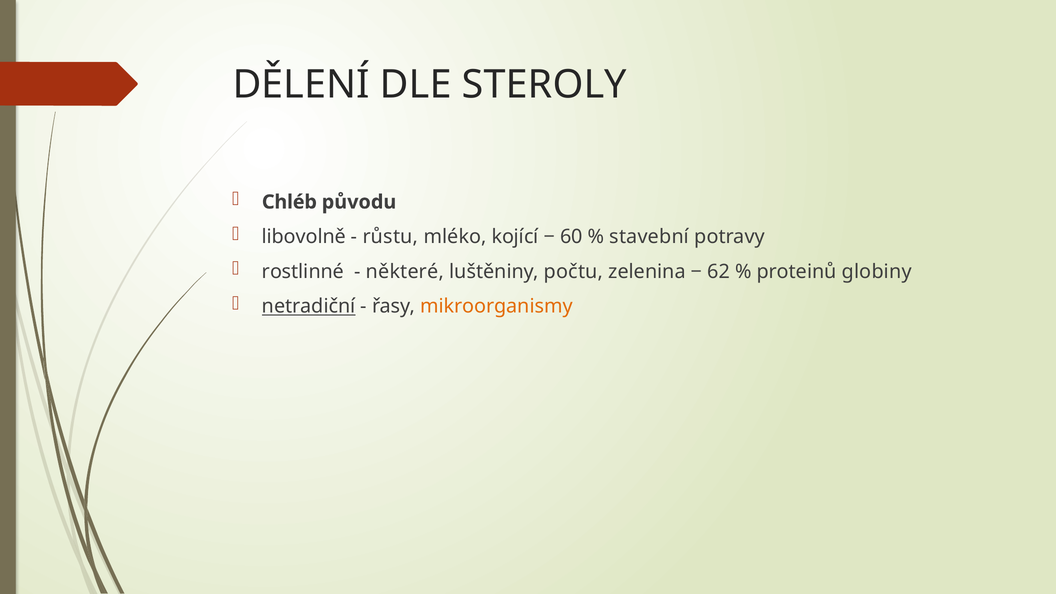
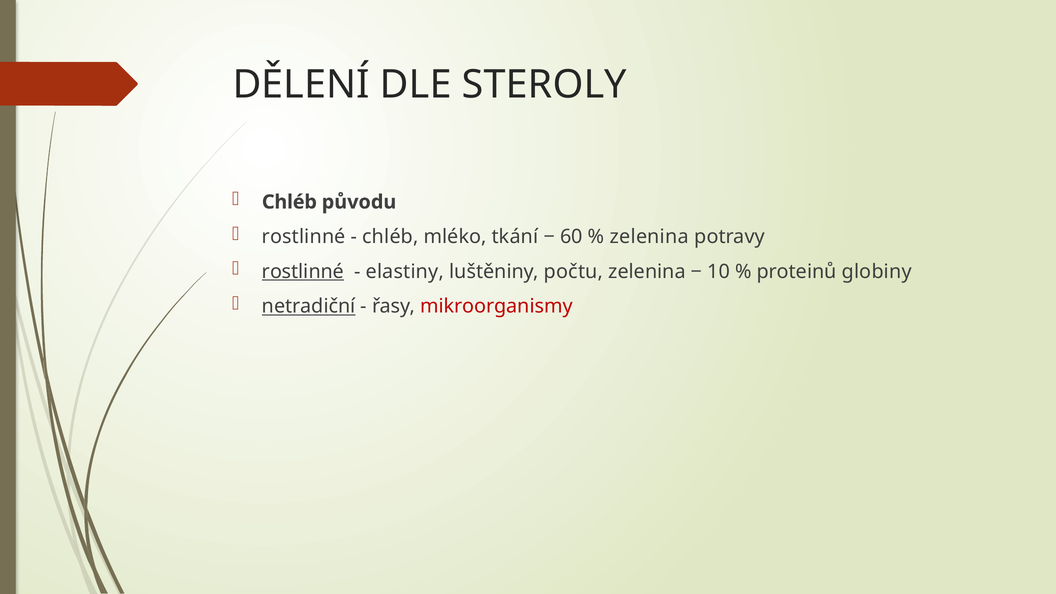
libovolně: libovolně -> rostlinné (304, 237)
růstu: růstu -> chléb (390, 237)
kojící: kojící -> tkání (515, 237)
stavební: stavební -> zelenina (649, 237)
rostlinné underline: none -> present (303, 272)
některé: některé -> elastiny (405, 272)
62: 62 -> 10 (719, 272)
mikroorganismy colour: orange -> red (496, 306)
